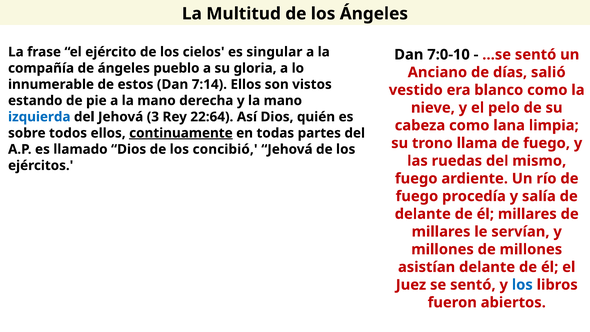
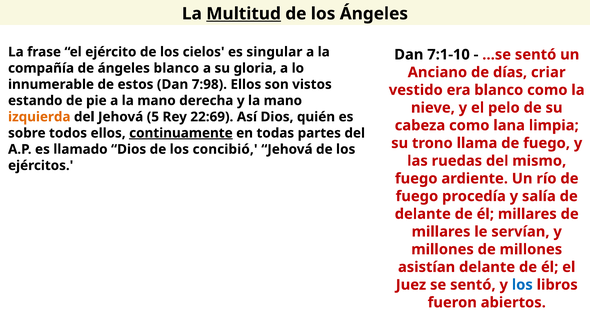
Multitud underline: none -> present (244, 14)
7:0-10: 7:0-10 -> 7:1-10 (449, 55)
ángeles pueblo: pueblo -> blanco (176, 68)
salió: salió -> criar (548, 72)
7:14: 7:14 -> 7:98 (209, 84)
izquierda colour: blue -> orange (39, 117)
3: 3 -> 5 (153, 117)
22:64: 22:64 -> 22:69 (212, 117)
